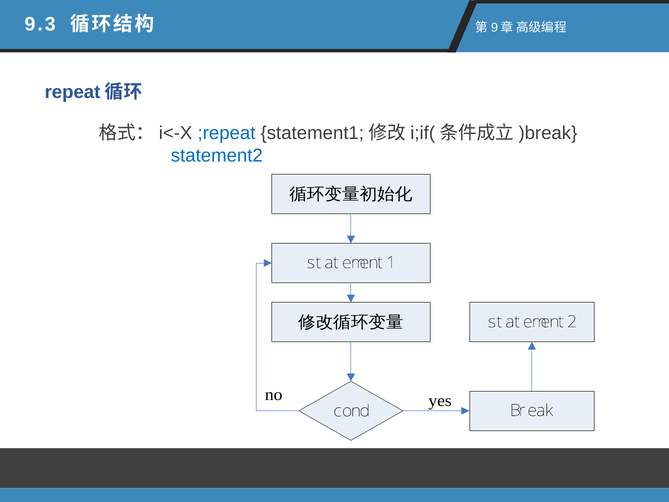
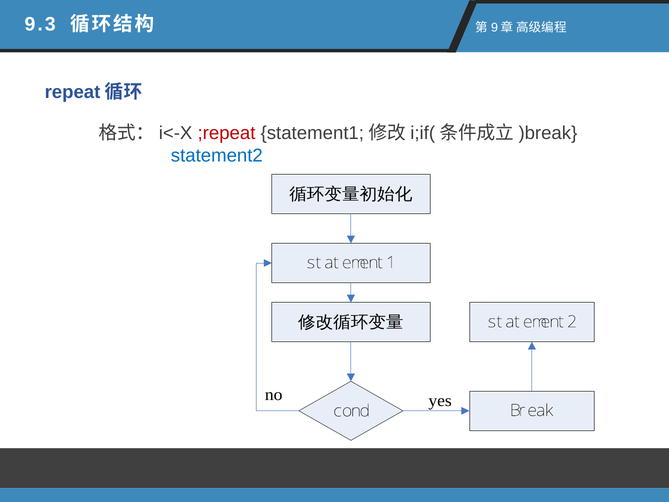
;repeat colour: blue -> red (227, 133)
